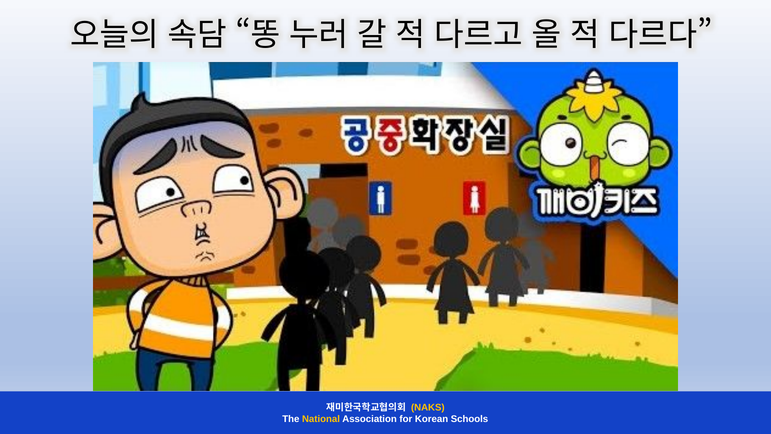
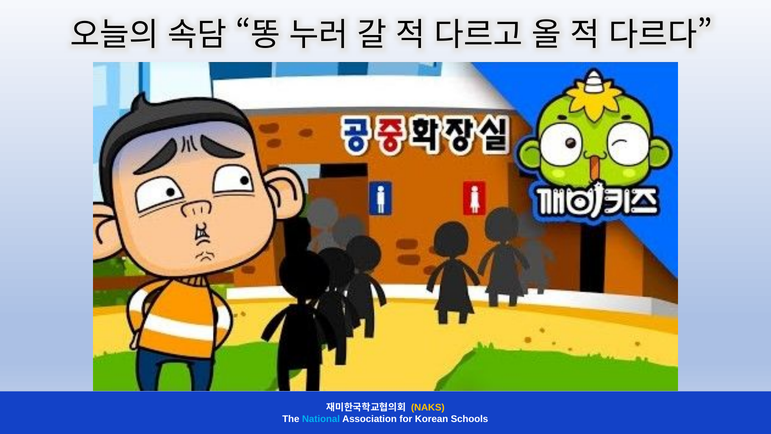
National colour: yellow -> light blue (321, 419)
